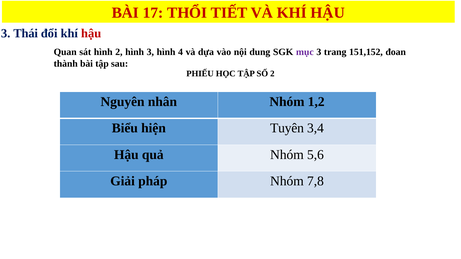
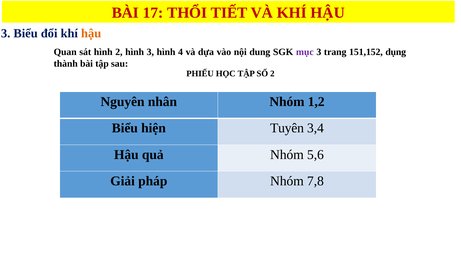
3 Thái: Thái -> Biểu (26, 33)
hậu colour: red -> orange (91, 33)
đoan: đoan -> dụng (396, 52)
